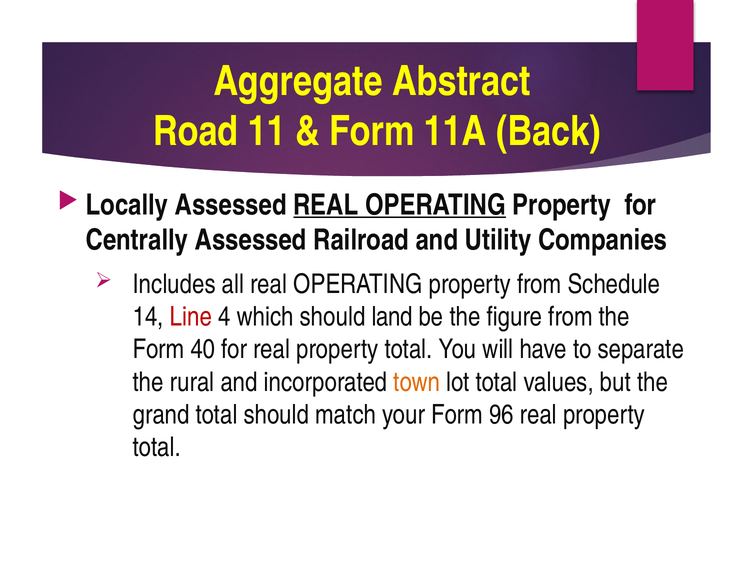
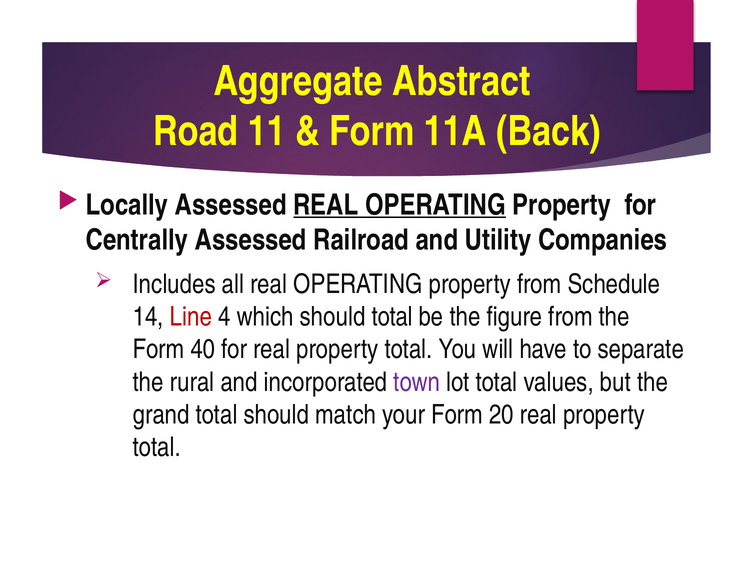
should land: land -> total (392, 317)
town colour: orange -> purple (417, 382)
96: 96 -> 20 (501, 415)
